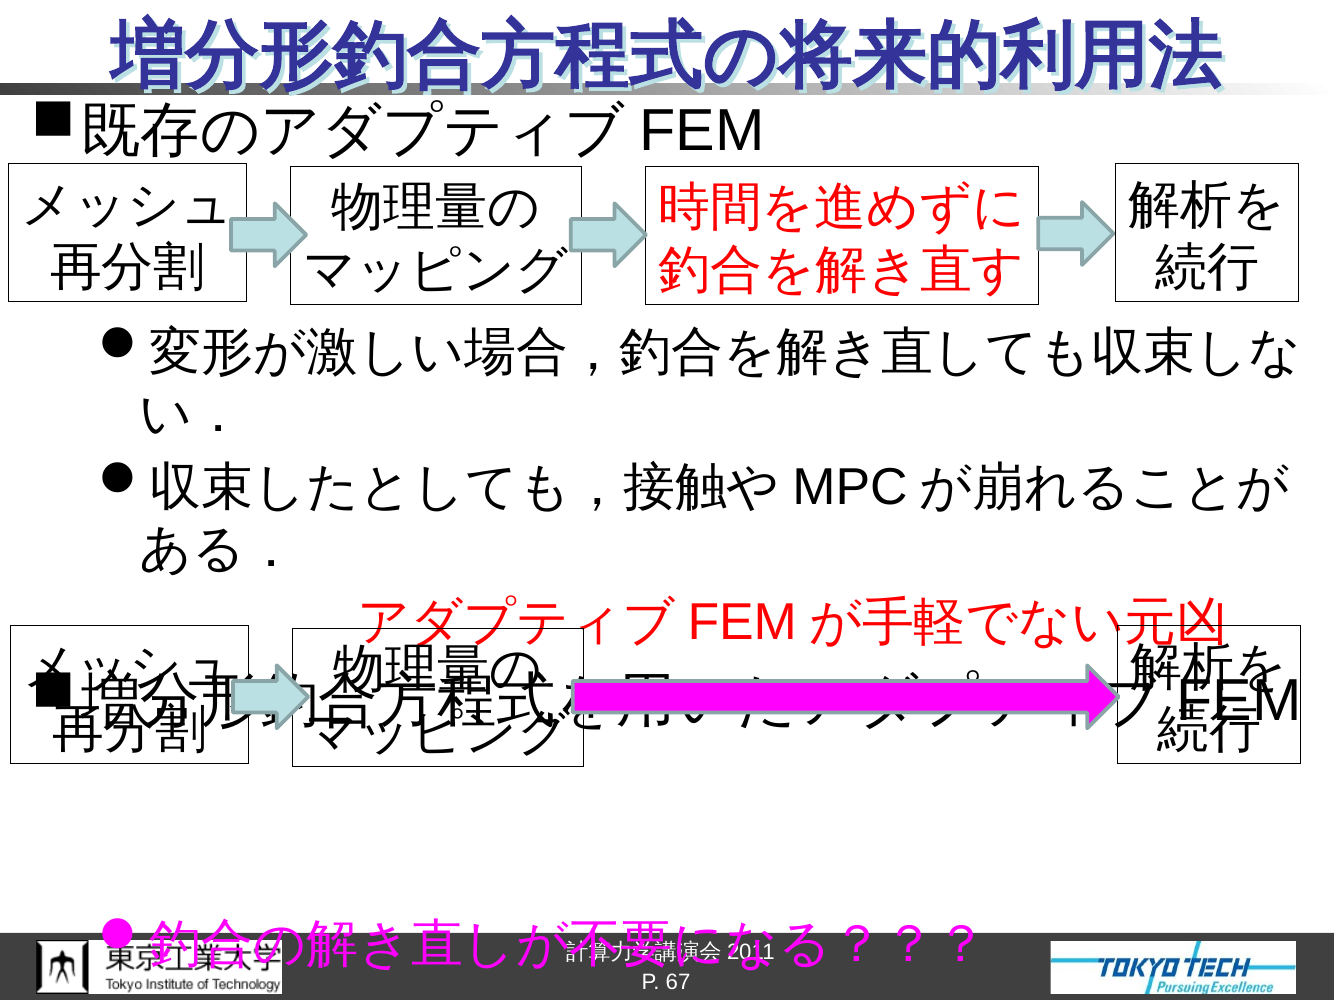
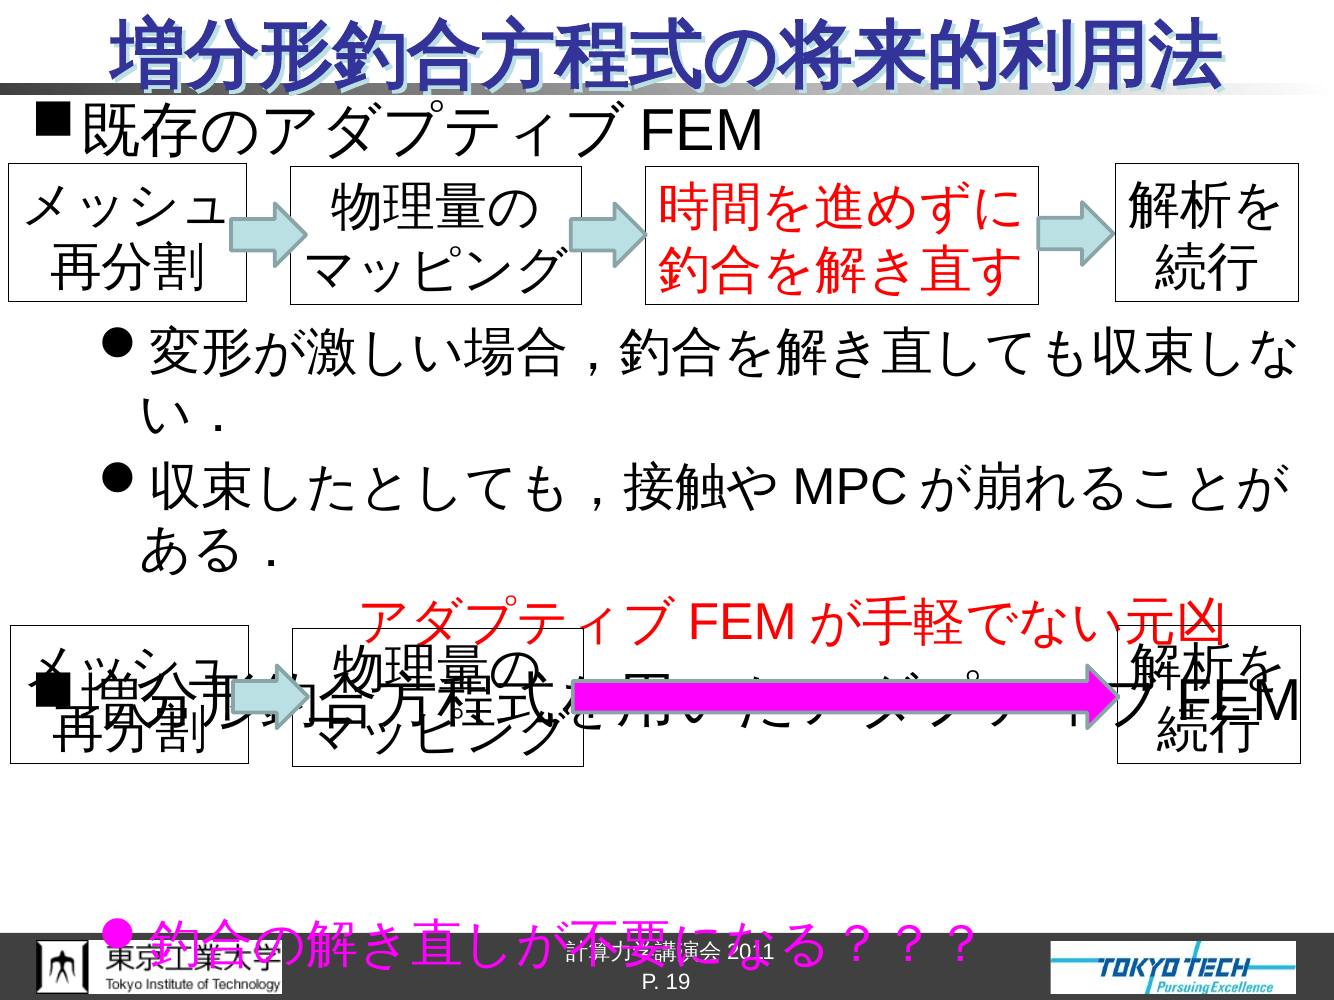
67: 67 -> 19 (678, 983)
